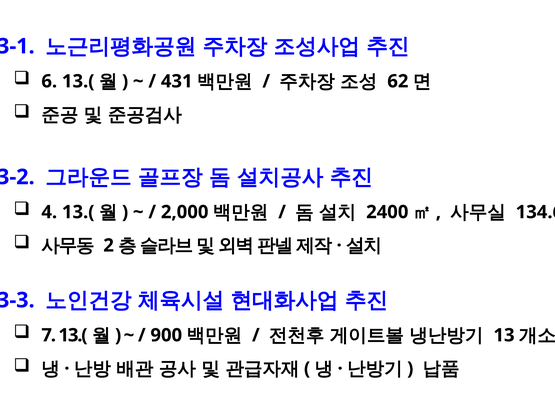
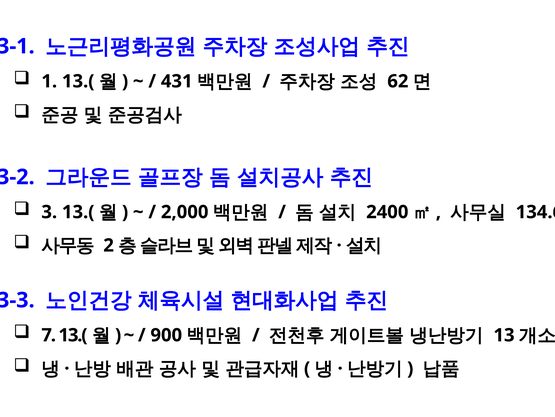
6: 6 -> 1 (49, 81)
4: 4 -> 3 (49, 212)
